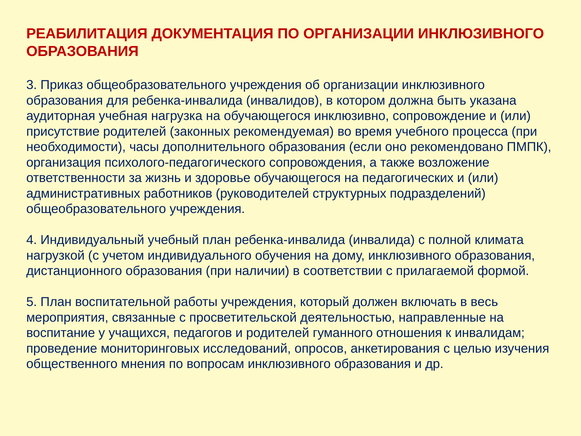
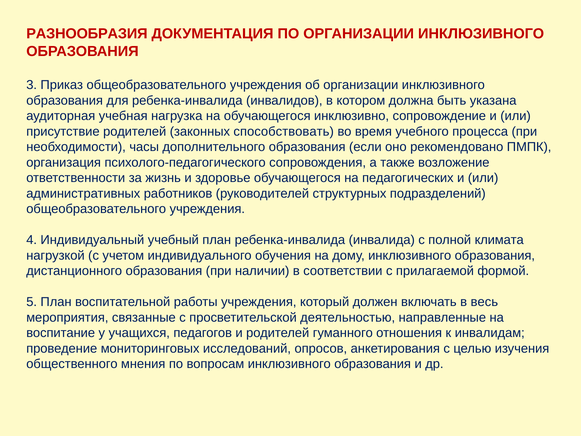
РЕАБИЛИТАЦИЯ: РЕАБИЛИТАЦИЯ -> РАЗНООБРАЗИЯ (87, 34)
рекомендуемая: рекомендуемая -> способствовать (284, 131)
